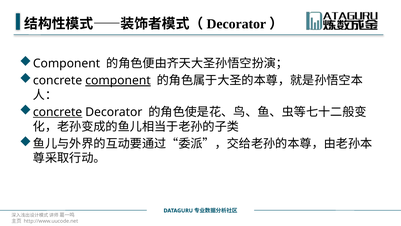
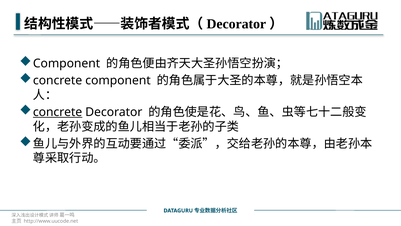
component underline: present -> none (118, 80)
